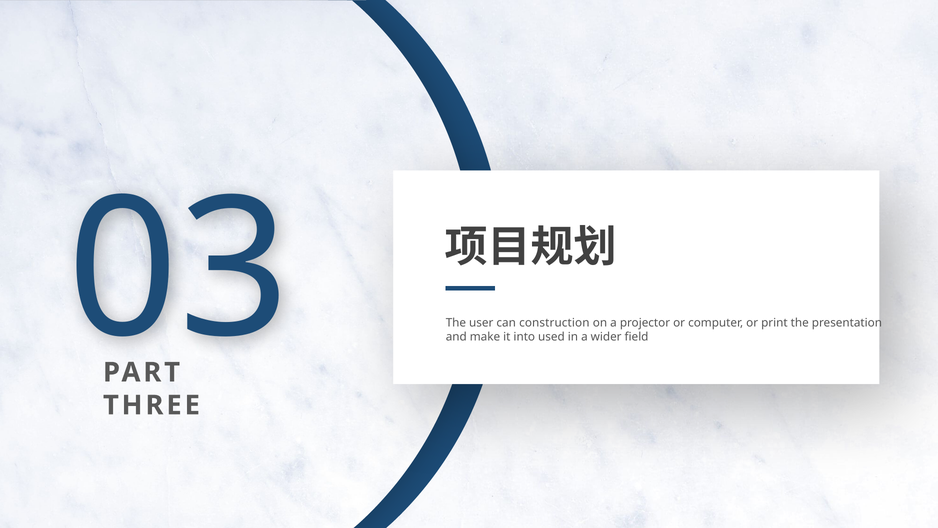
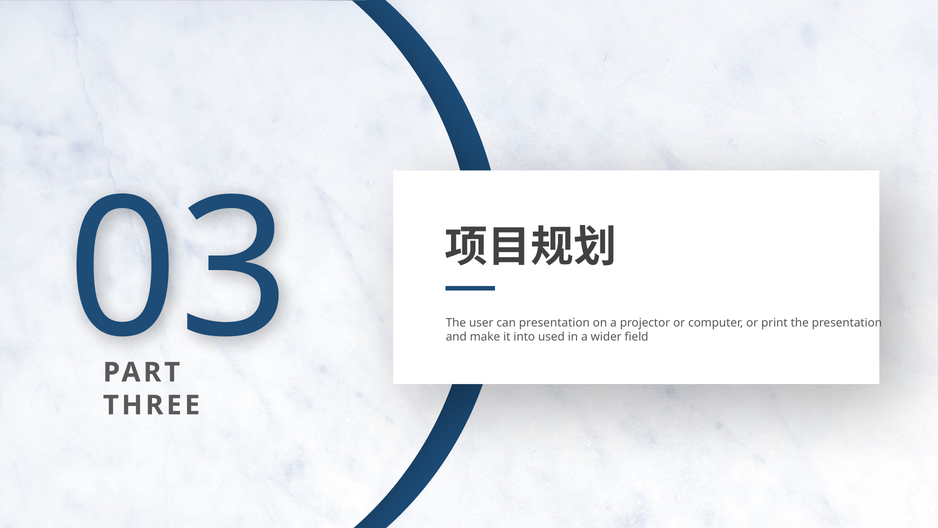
can construction: construction -> presentation (554, 323)
